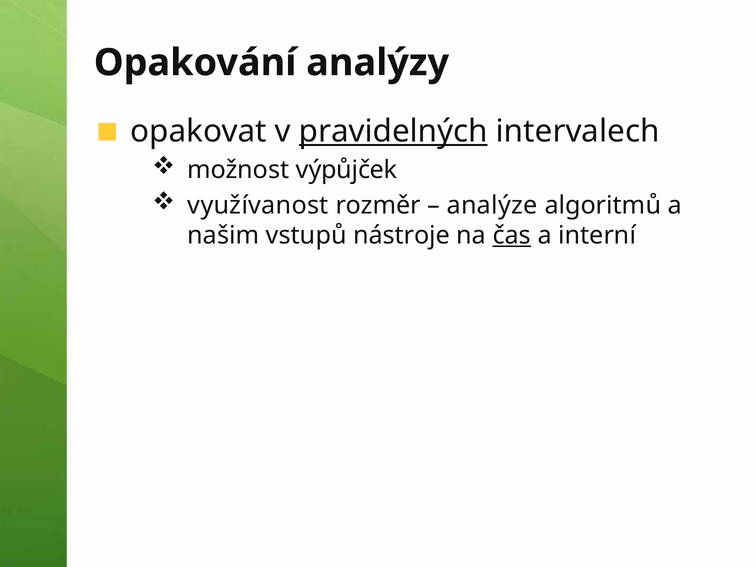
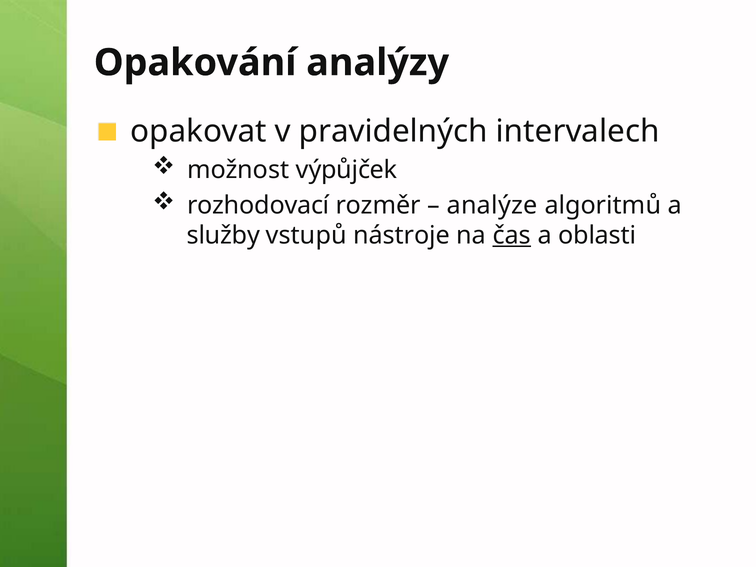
pravidelných underline: present -> none (393, 131)
využívanost: využívanost -> rozhodovací (258, 205)
našim: našim -> služby (223, 236)
interní: interní -> oblasti (597, 236)
